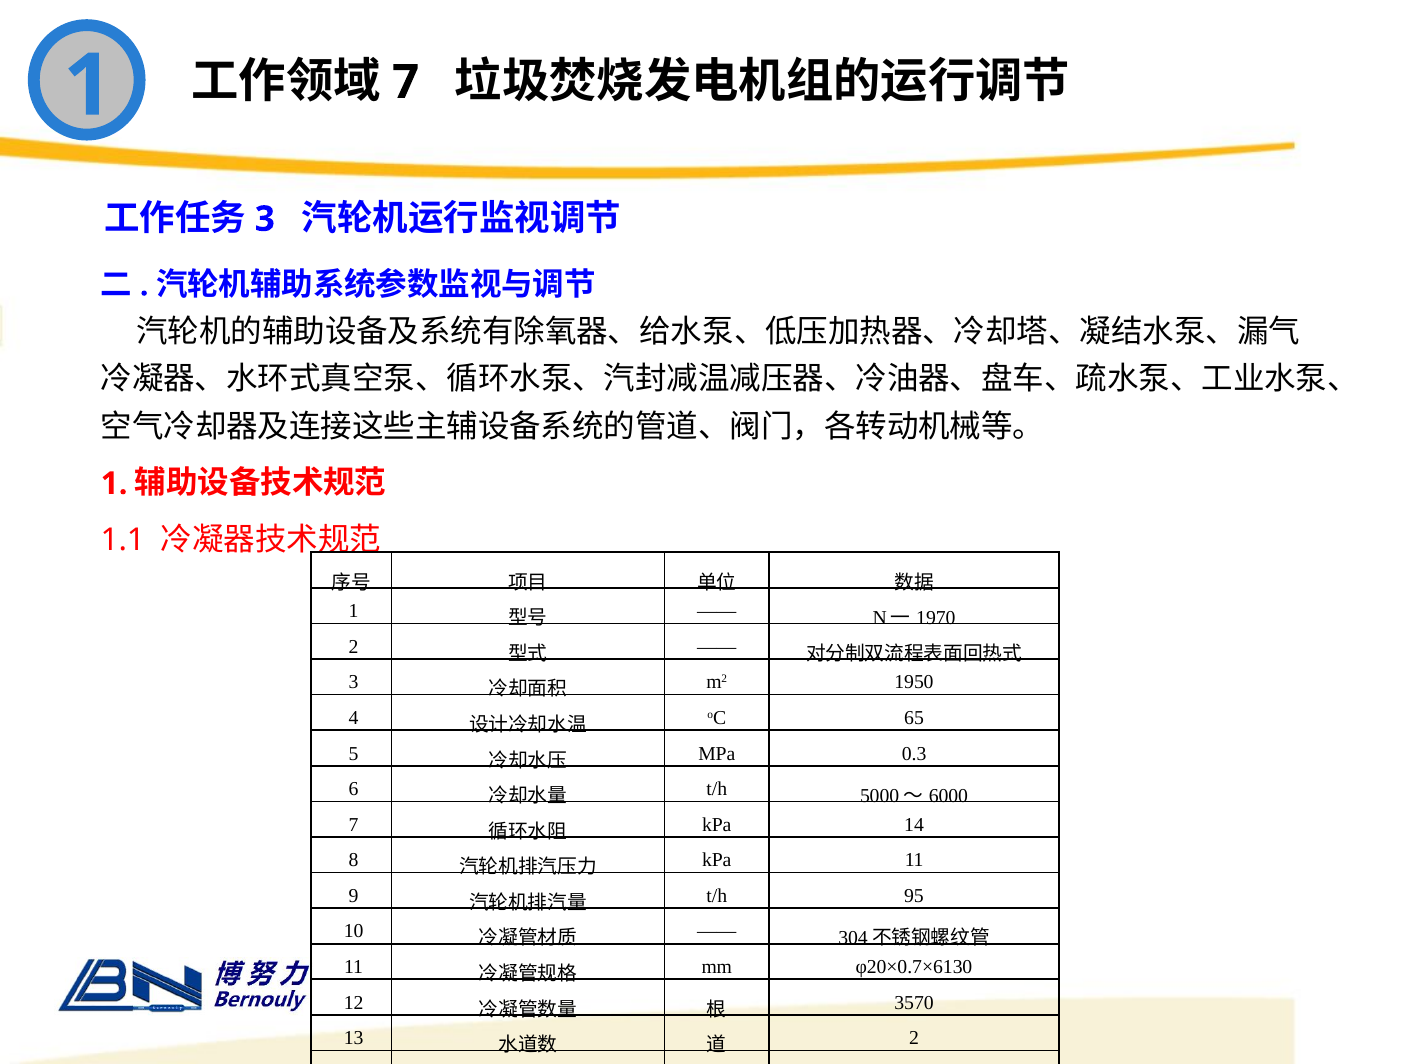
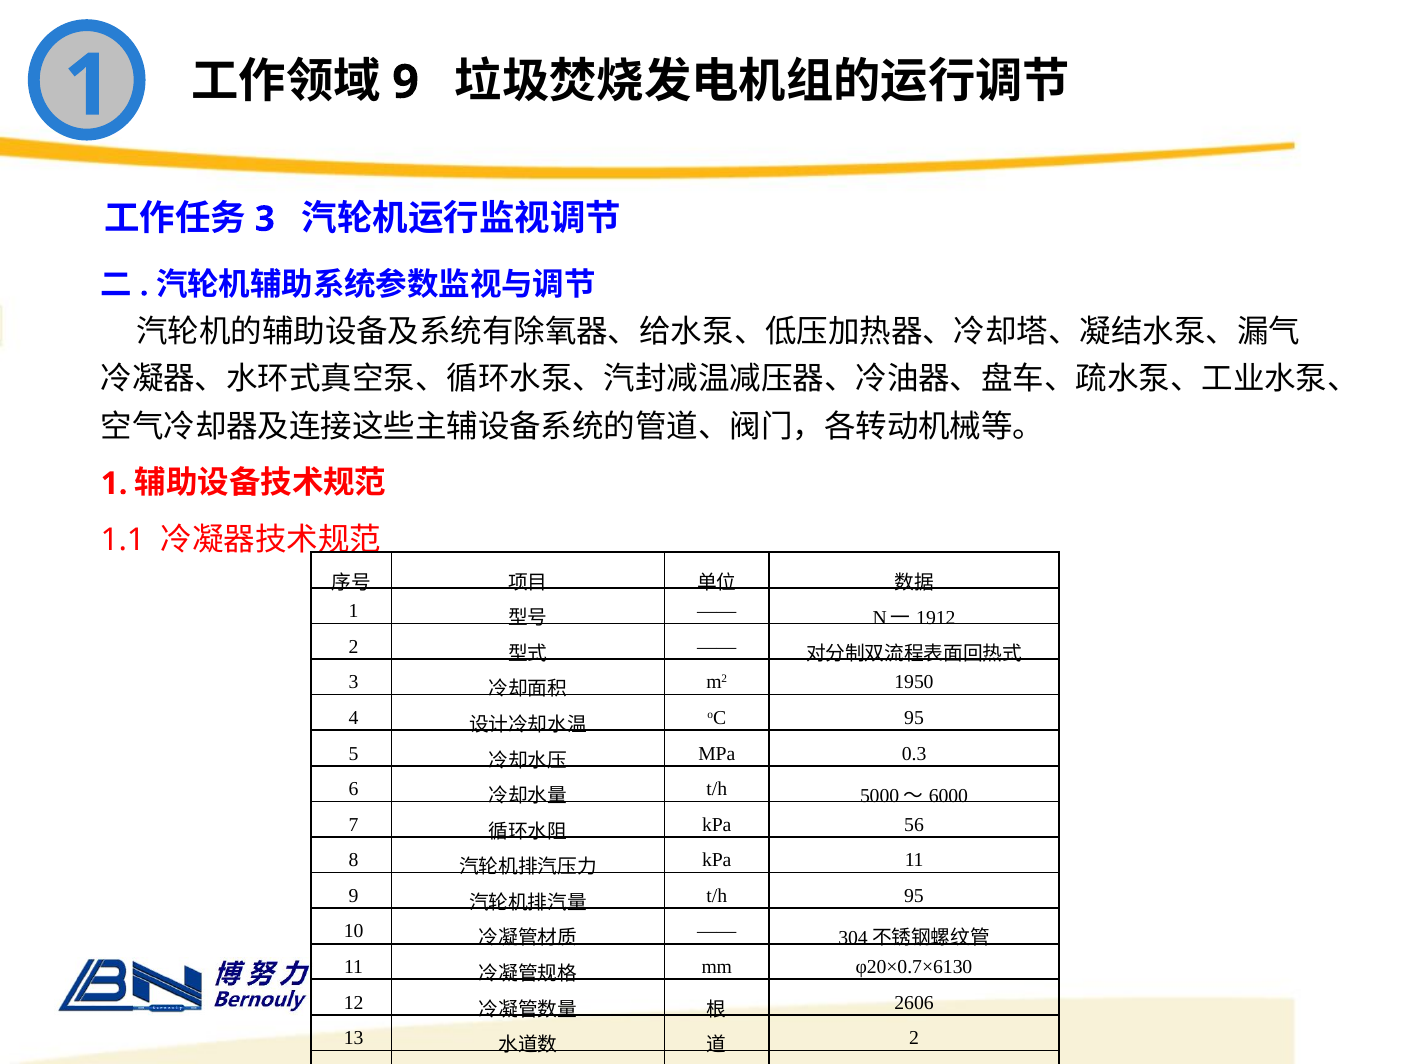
7: 7 -> 9 (406, 82)
1970: 1970 -> 1912 (936, 618)
oC 65: 65 -> 95 (914, 718)
kPa 14: 14 -> 56 (914, 825)
3570: 3570 -> 2606 (914, 1003)
